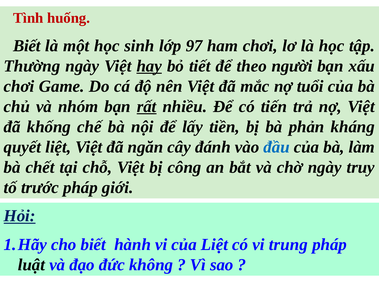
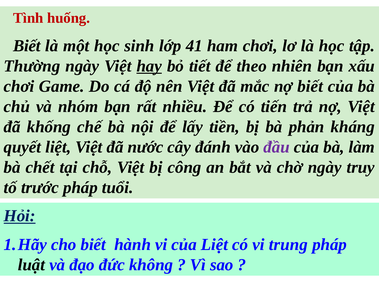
97: 97 -> 41 (194, 46)
người: người -> nhiên (292, 66)
nợ tuổi: tuổi -> biết (310, 86)
rất underline: present -> none (147, 106)
ngăn: ngăn -> nước (146, 147)
đầu colour: blue -> purple (277, 147)
giới: giới -> tuổi (118, 187)
